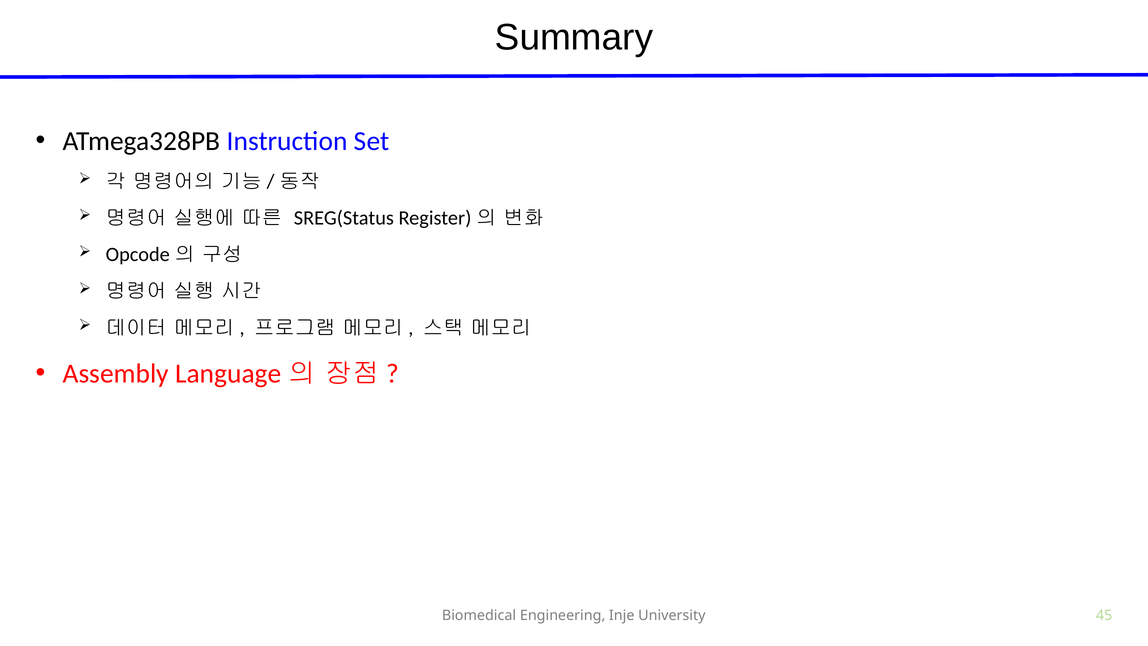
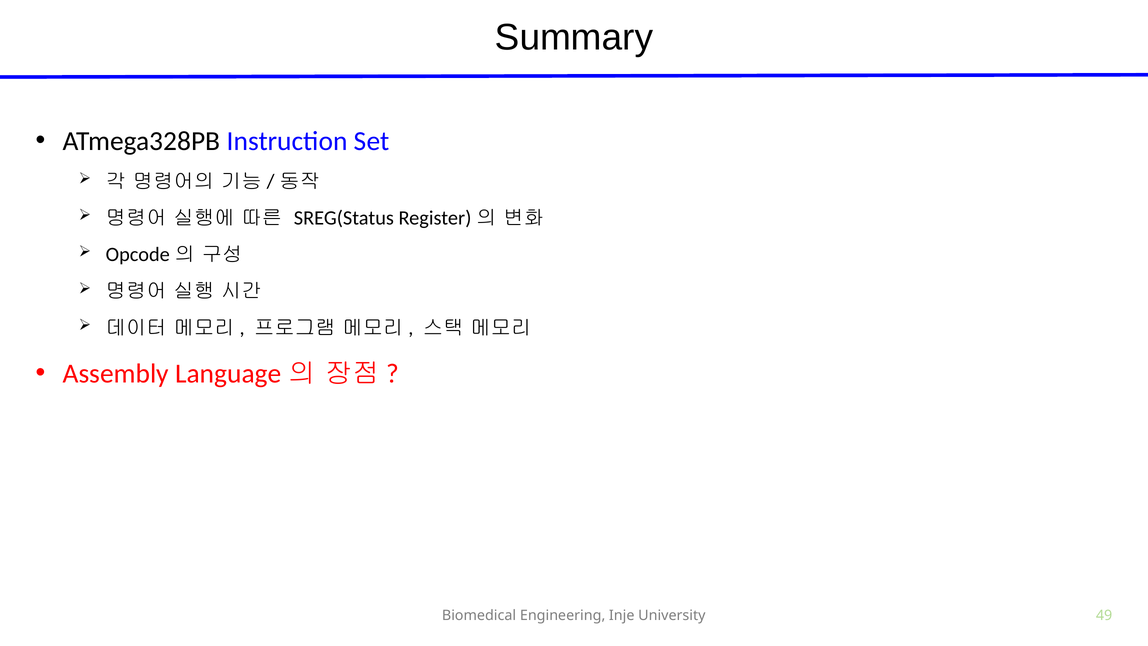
45: 45 -> 49 (1104, 615)
